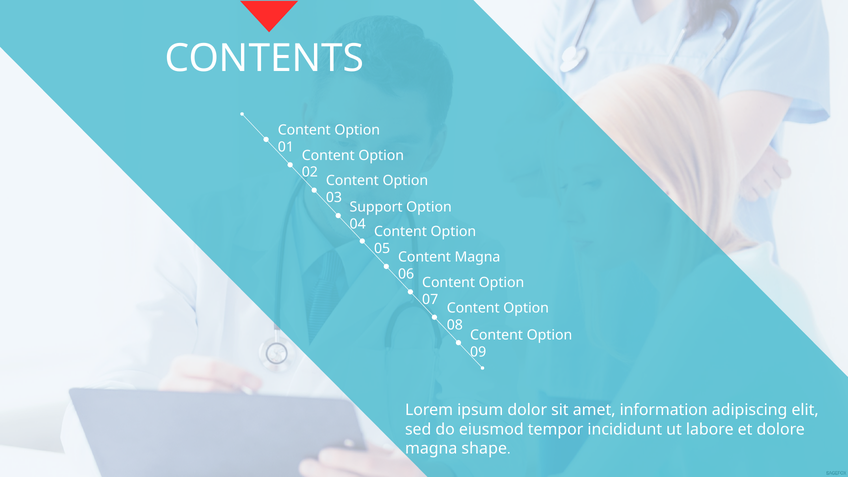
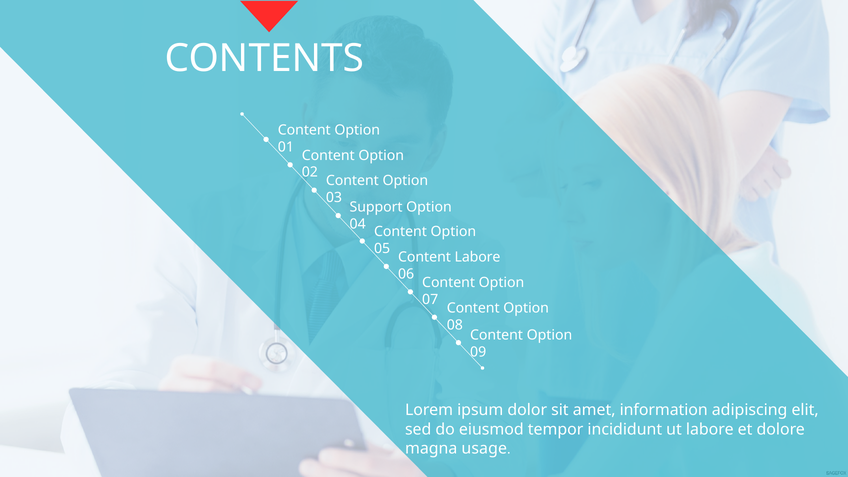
Content Magna: Magna -> Labore (477, 257)
shape: shape -> usage (484, 448)
